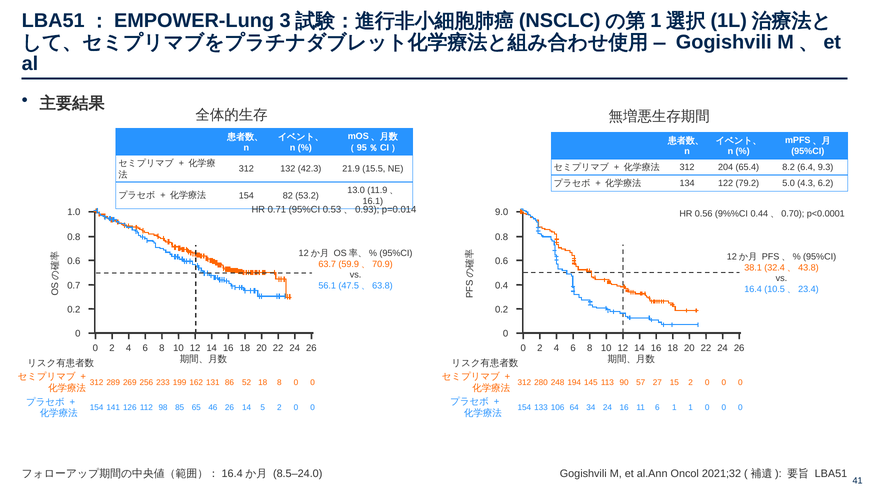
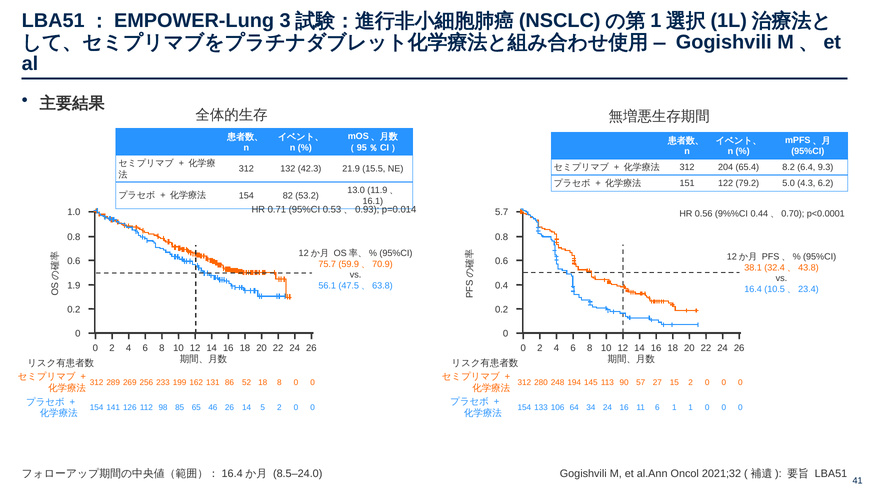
134: 134 -> 151 (687, 183)
9.0: 9.0 -> 5.7 (502, 212)
63.7: 63.7 -> 75.7 (327, 264)
0.7: 0.7 -> 1.9 (74, 285)
